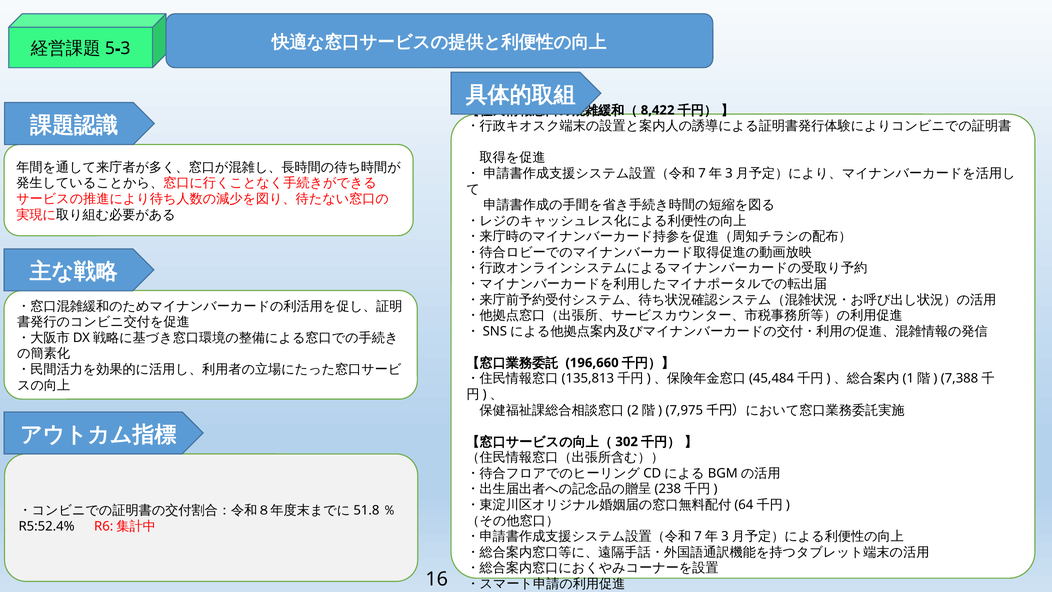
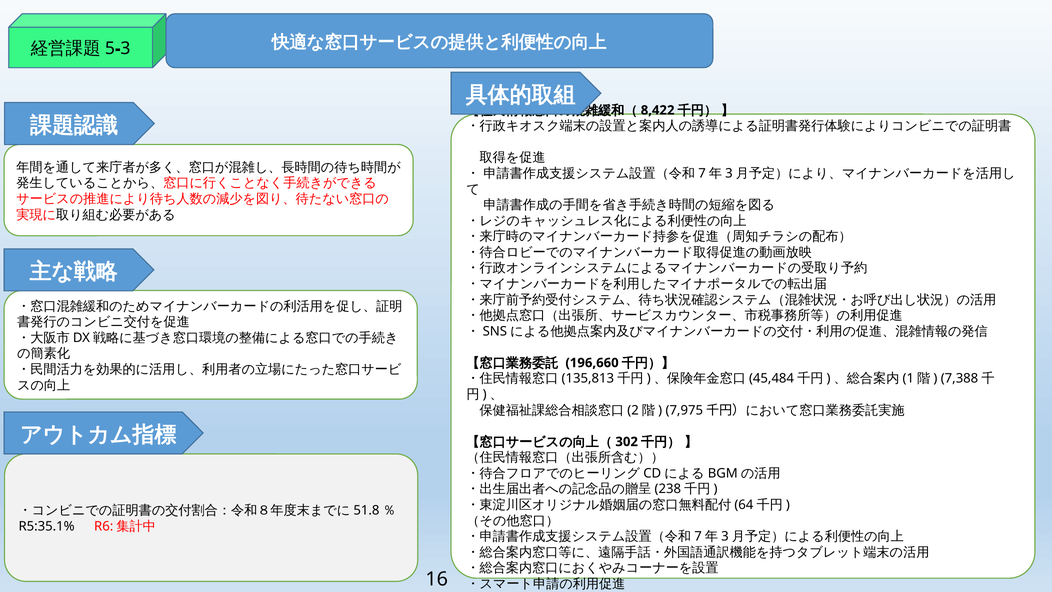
R5:52.4%: R5:52.4% -> R5:35.1% (47, 526)
